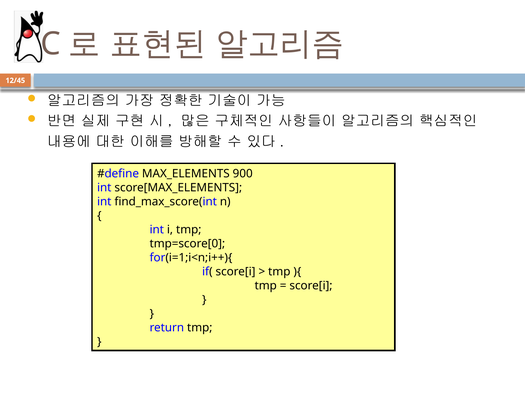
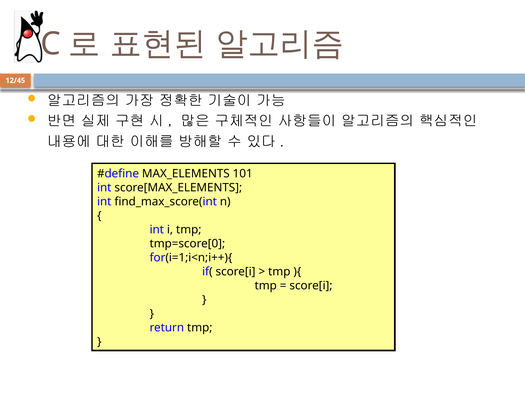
900: 900 -> 101 (243, 174)
